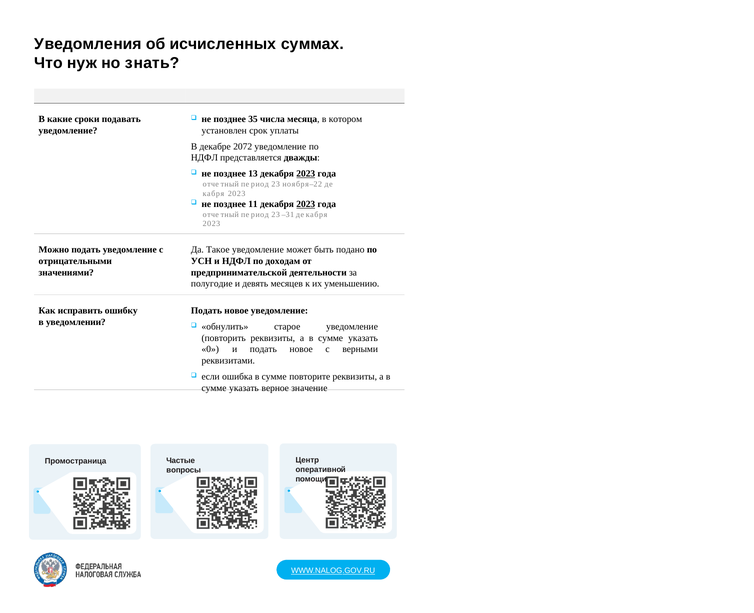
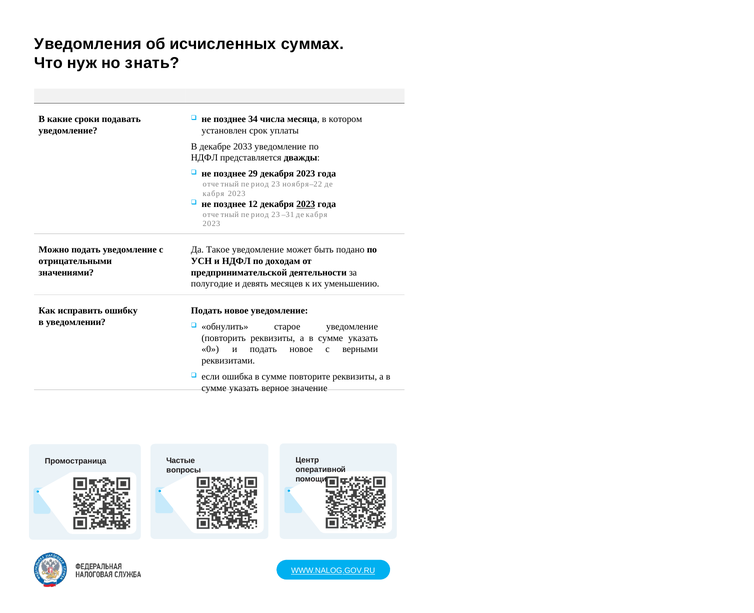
35: 35 -> 34 (253, 119)
2072: 2072 -> 2033 (243, 146)
13: 13 -> 29 (253, 174)
2023 underline: present -> none (306, 174)
11: 11 -> 12 (253, 204)
